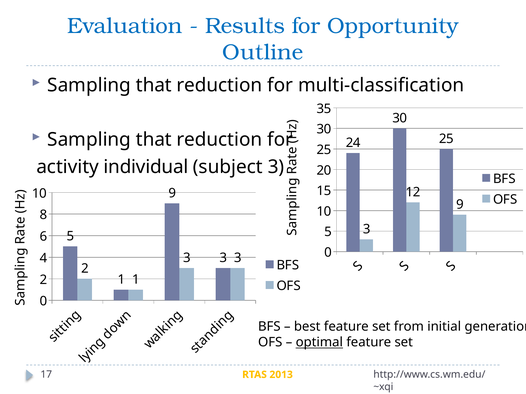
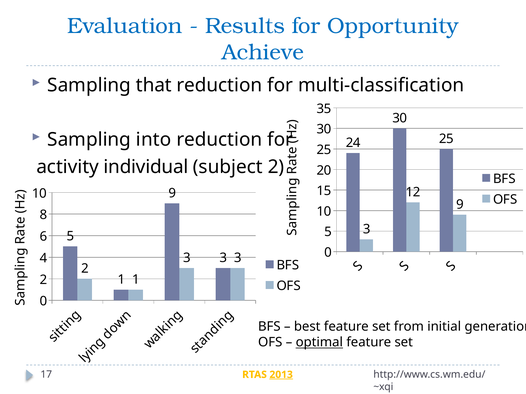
Outline: Outline -> Achieve (263, 52)
that: that -> into (154, 140)
subject 3: 3 -> 2 (276, 167)
2013 underline: none -> present (281, 375)
